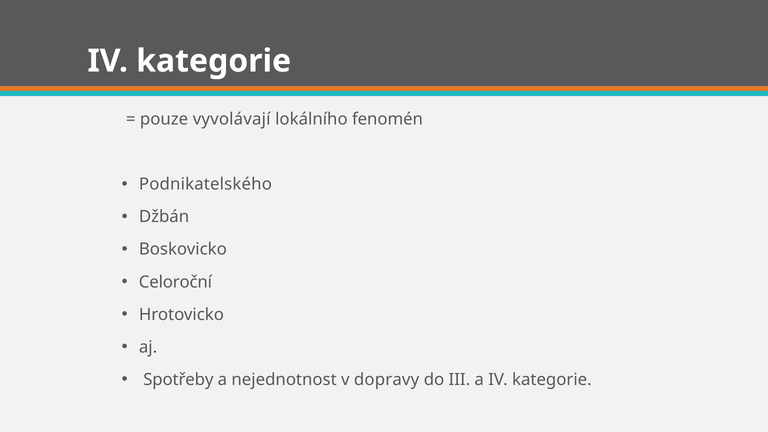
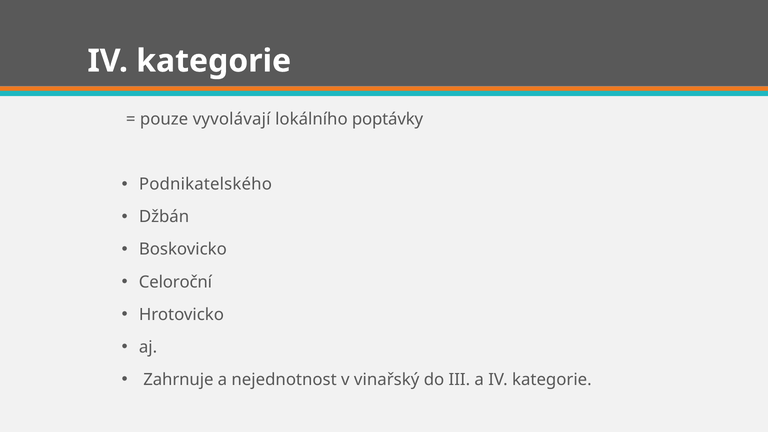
fenomén: fenomén -> poptávky (388, 119)
Spotřeby: Spotřeby -> Zahrnuje (178, 380)
dopravy: dopravy -> vinařský (387, 380)
